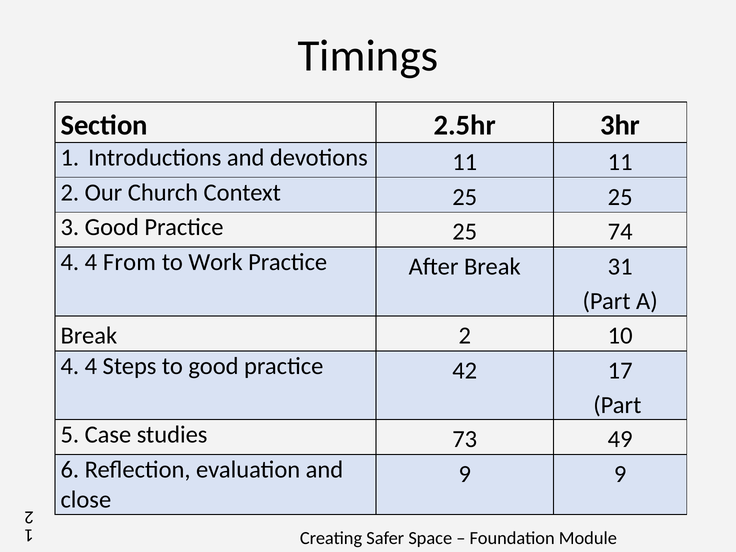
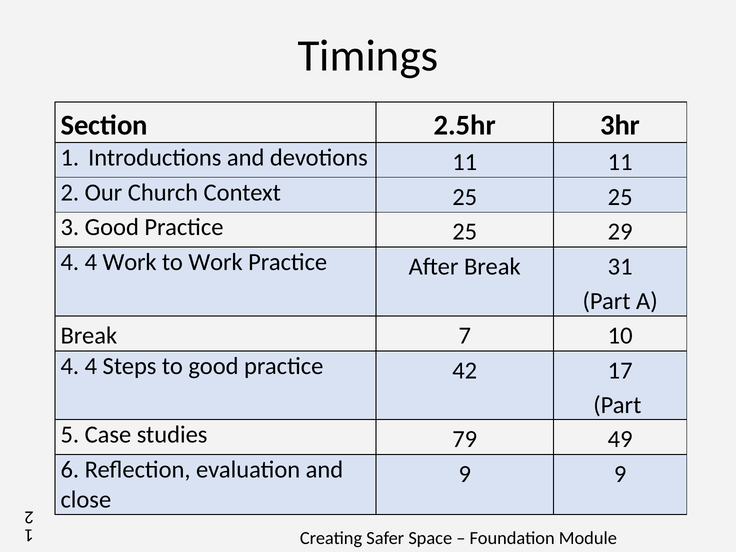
74: 74 -> 29 (620, 232)
4 From: From -> Work (130, 262)
Break 2: 2 -> 7 (465, 336)
73: 73 -> 79 (465, 439)
